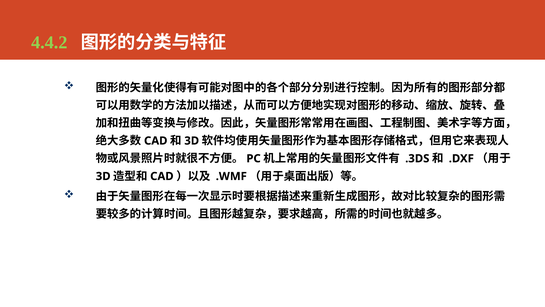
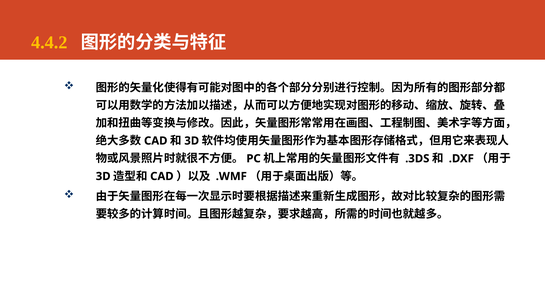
4.4.2 colour: light green -> yellow (49, 42)
